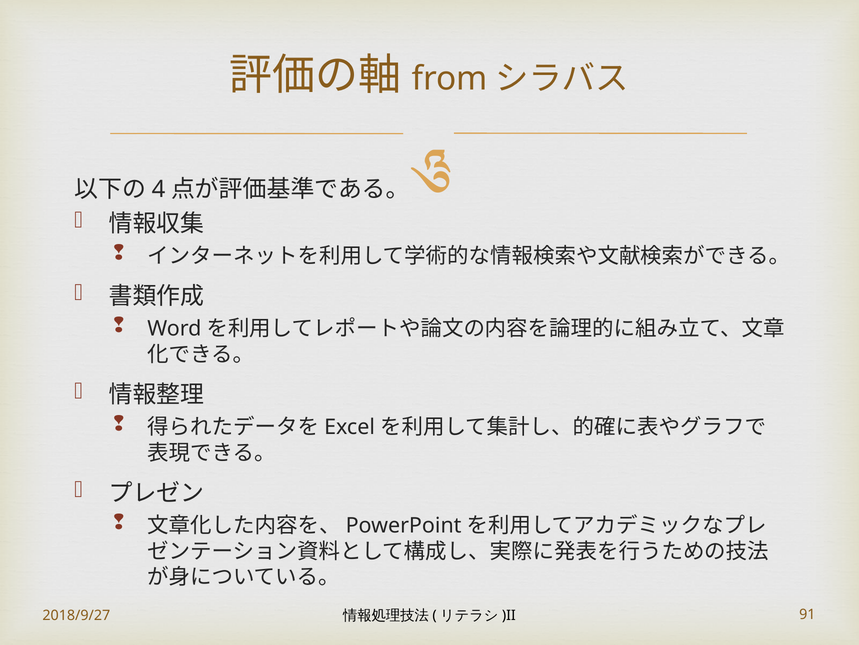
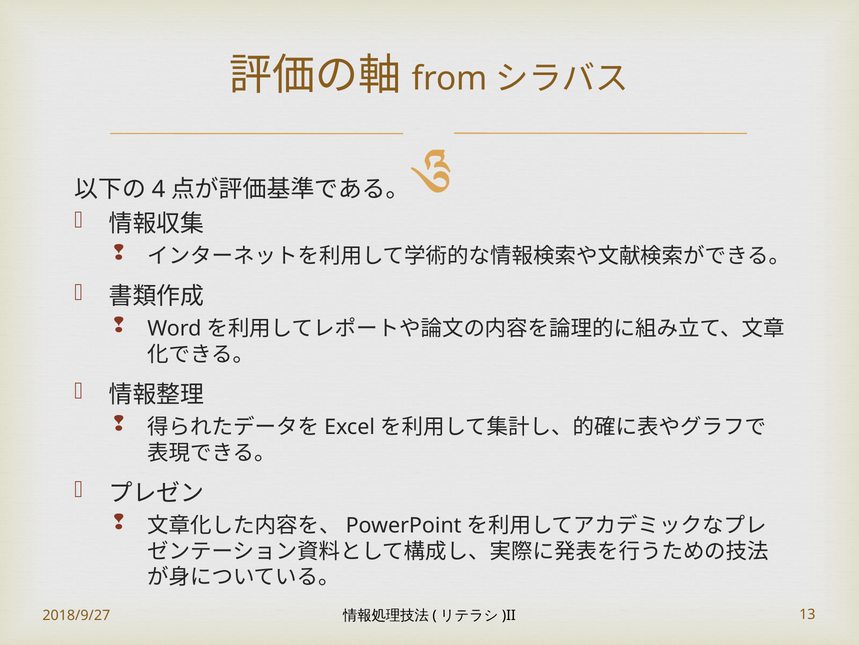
91: 91 -> 13 (807, 614)
